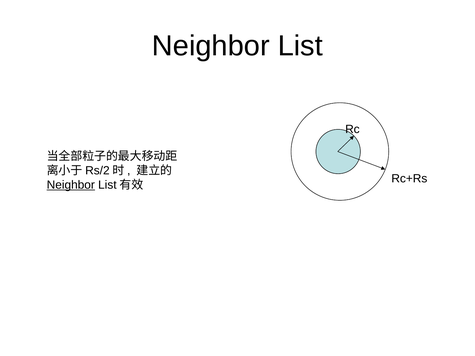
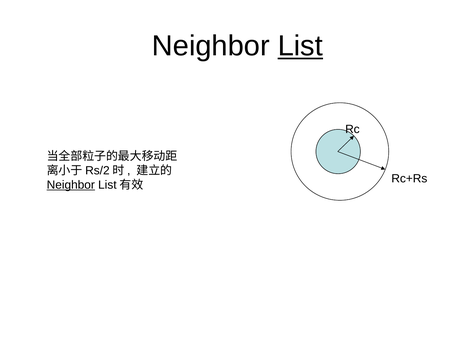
List underline: none -> present (300, 46)
